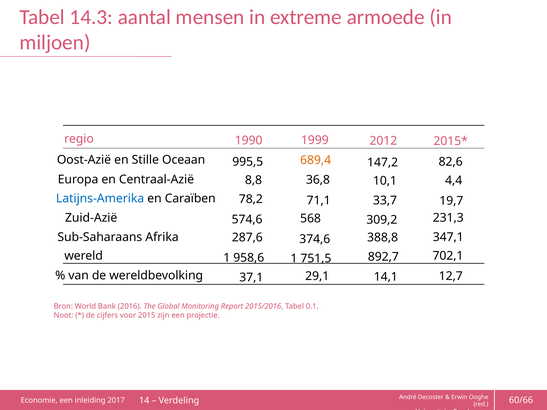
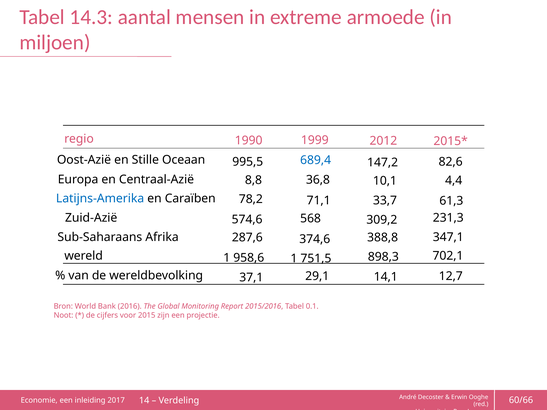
689,4 colour: orange -> blue (316, 160)
19,7: 19,7 -> 61,3 (451, 201)
892,7: 892,7 -> 898,3 (383, 257)
